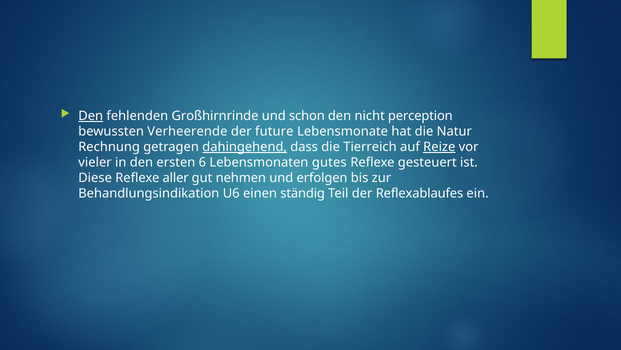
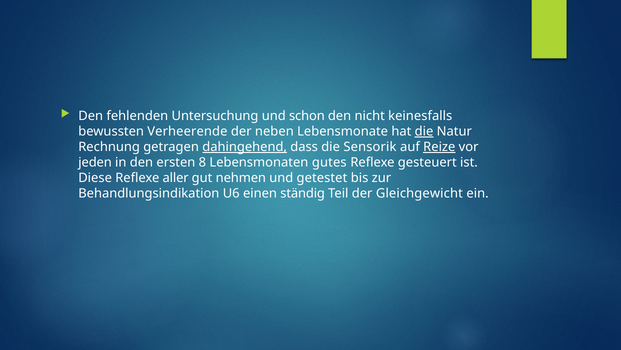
Den underline: present -> none (91, 116)
Großhirnrinde: Großhirnrinde -> Untersuchung (215, 116)
perception: perception -> keinesfalls (420, 116)
future: future -> neben (274, 131)
die underline: none -> present (424, 131)
Tierreich: Tierreich -> Sensorik (370, 147)
vieler: vieler -> jeden (95, 162)
6: 6 -> 8 (202, 162)
erfolgen: erfolgen -> getestet (322, 178)
Reflexablaufes: Reflexablaufes -> Gleichgewicht (419, 193)
